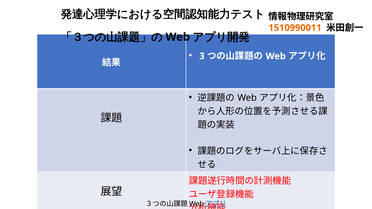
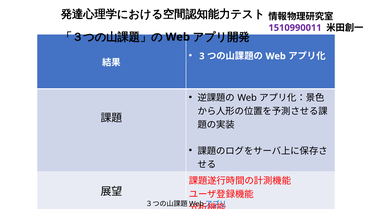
1510990011 colour: orange -> purple (295, 28)
